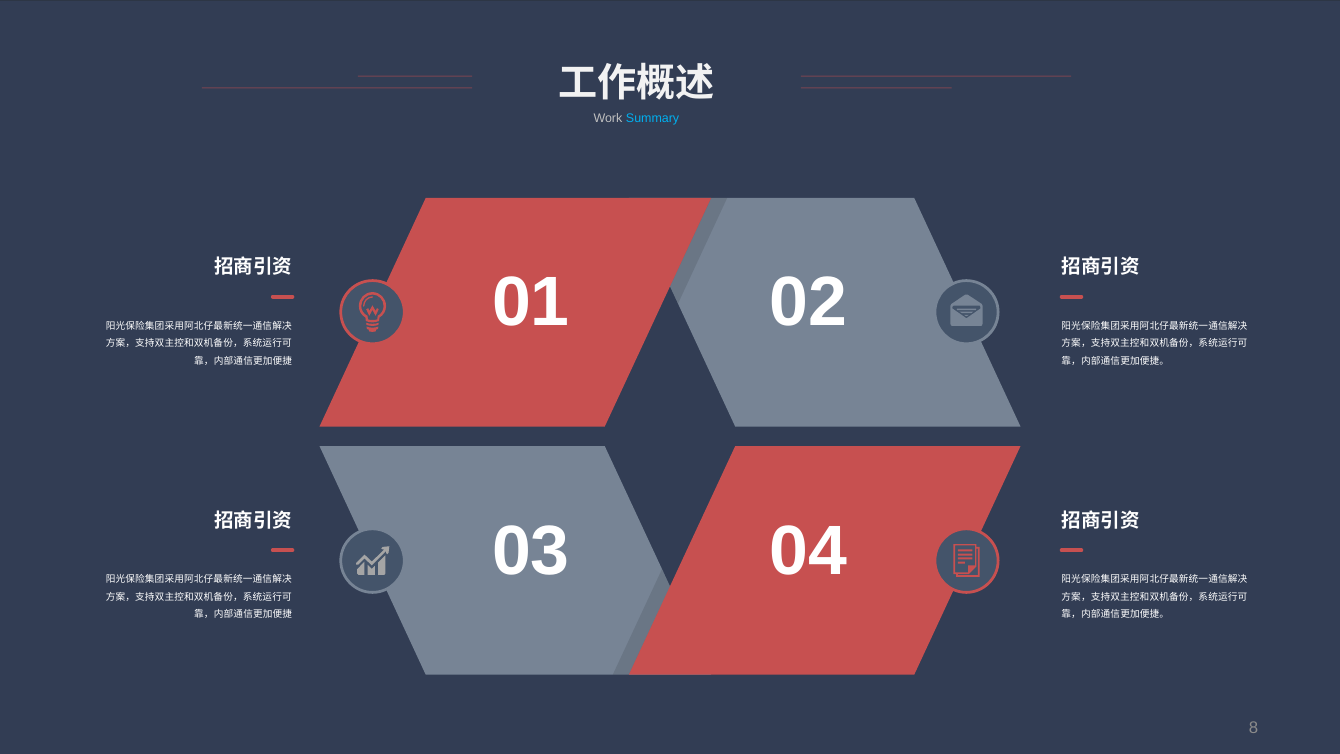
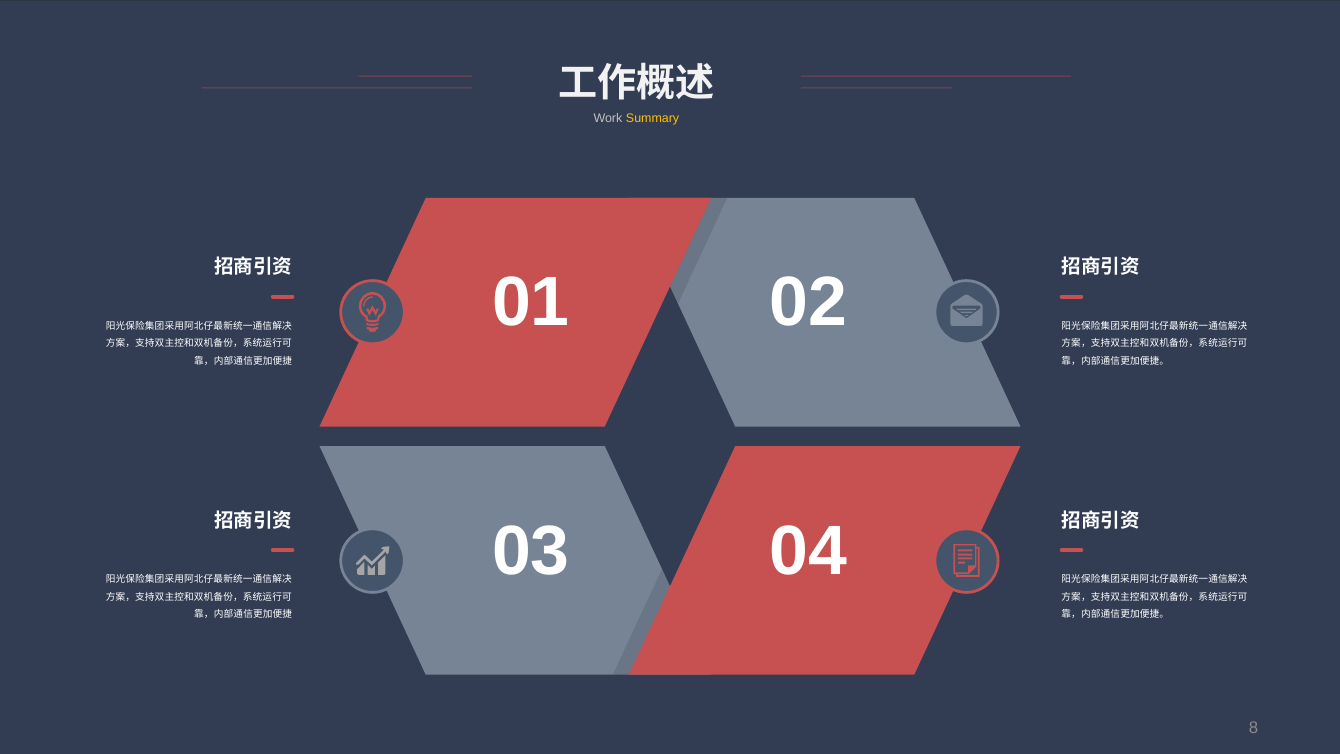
Summary colour: light blue -> yellow (653, 118)
